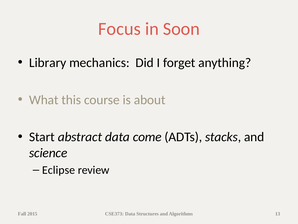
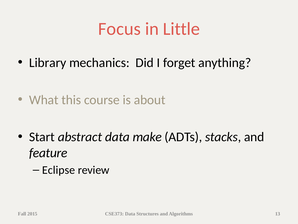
Soon: Soon -> Little (181, 29)
come: come -> make (147, 137)
science: science -> feature (48, 153)
